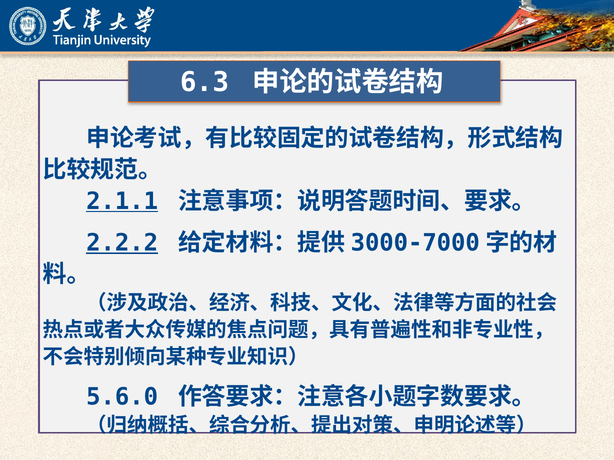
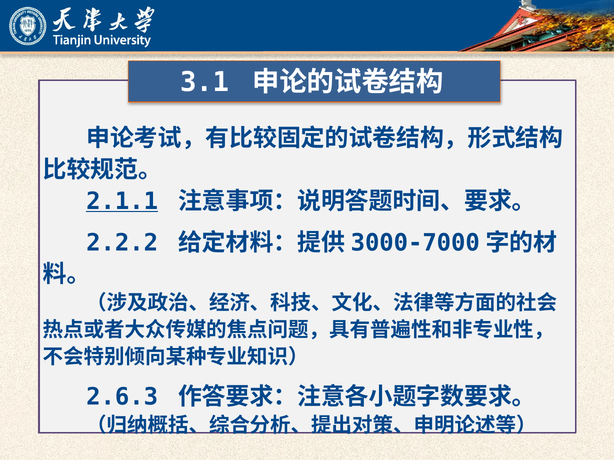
6.3: 6.3 -> 3.1 (205, 82)
2.2.2 underline: present -> none (122, 243)
5.6.0: 5.6.0 -> 2.6.3 (122, 397)
